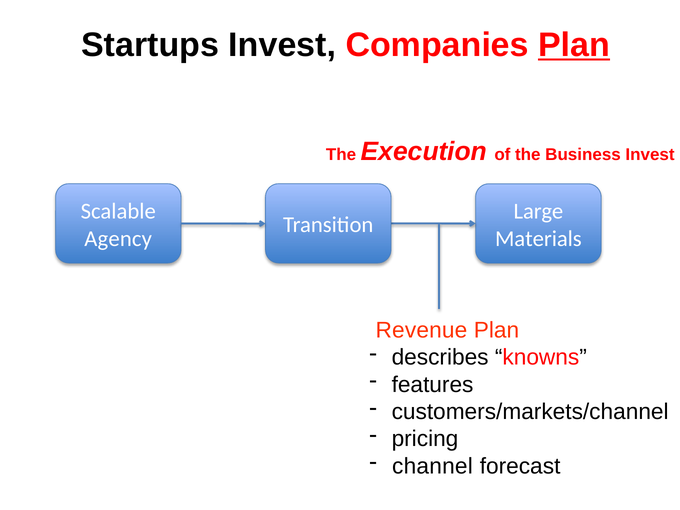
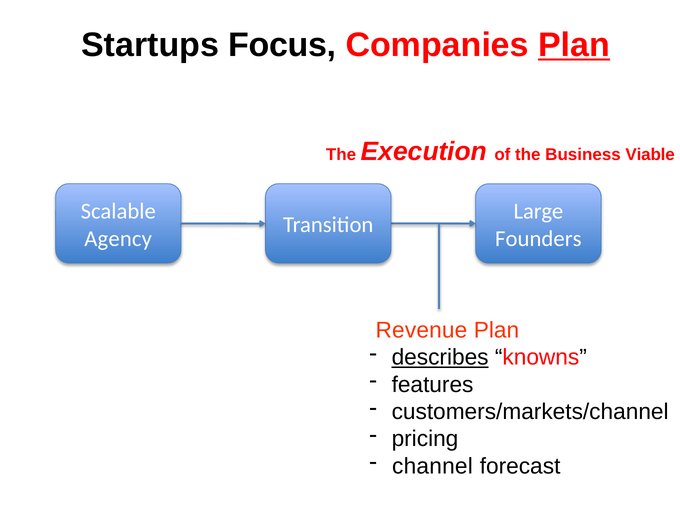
Startups Invest: Invest -> Focus (282, 45)
Business Invest: Invest -> Viable (650, 154)
Materials: Materials -> Founders (538, 239)
describes underline: none -> present (440, 357)
